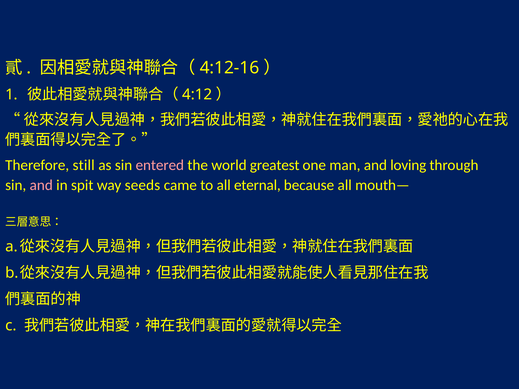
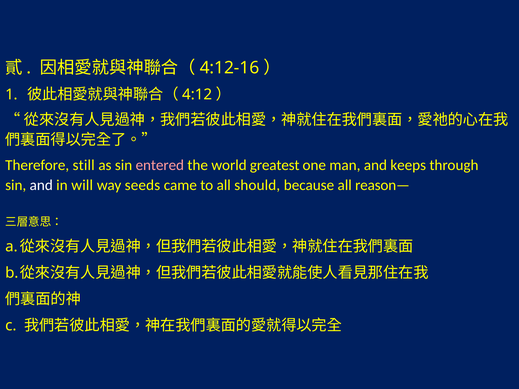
loving: loving -> keeps (408, 165)
and colour: pink -> white (41, 185)
spit: spit -> will (82, 185)
eternal: eternal -> should (257, 185)
mouth—: mouth— -> reason— (382, 185)
